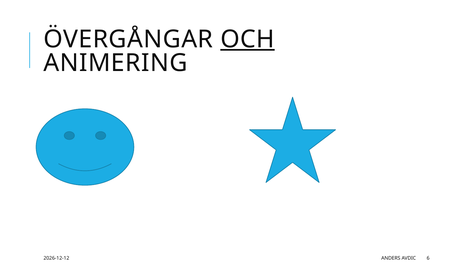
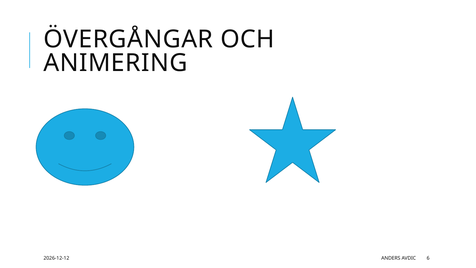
OCH underline: present -> none (248, 39)
